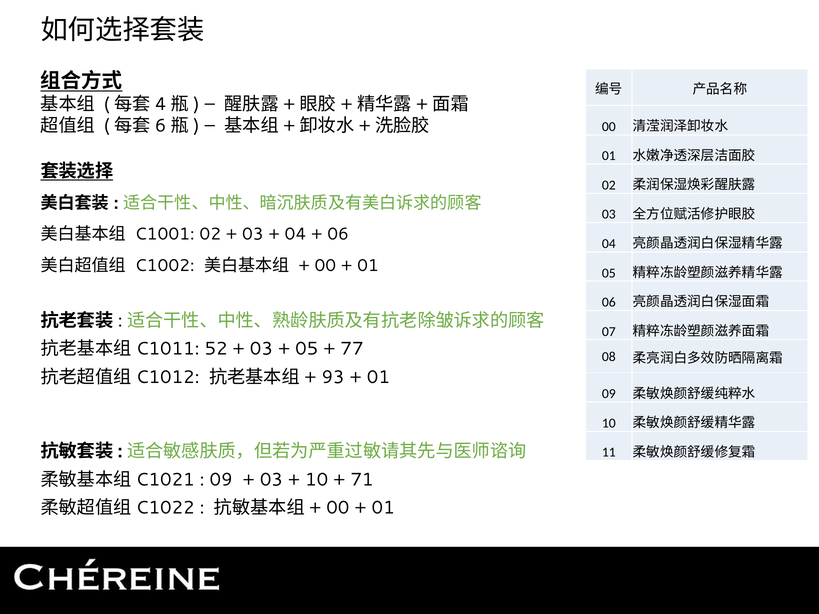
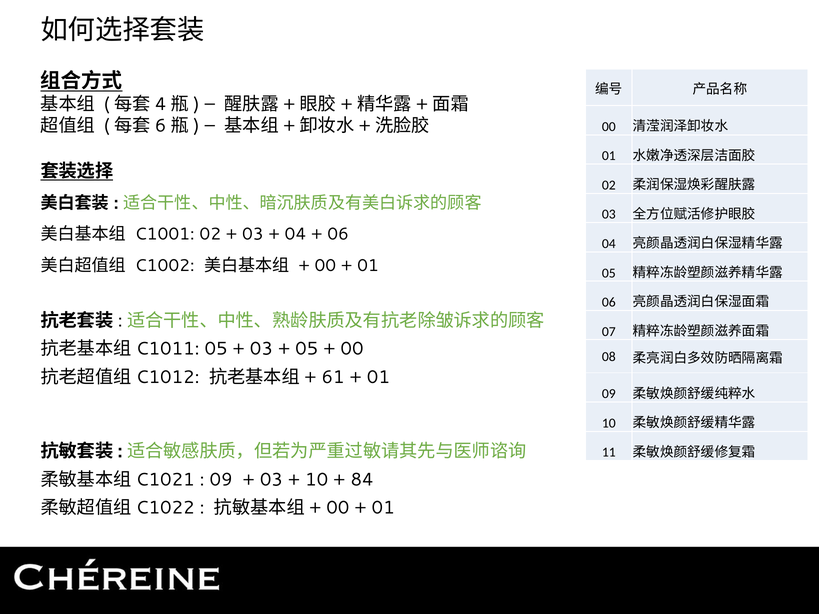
52: 52 -> 05 (216, 349)
77: 77 -> 00 (352, 349)
93: 93 -> 61 (333, 377)
71: 71 -> 84 (362, 480)
